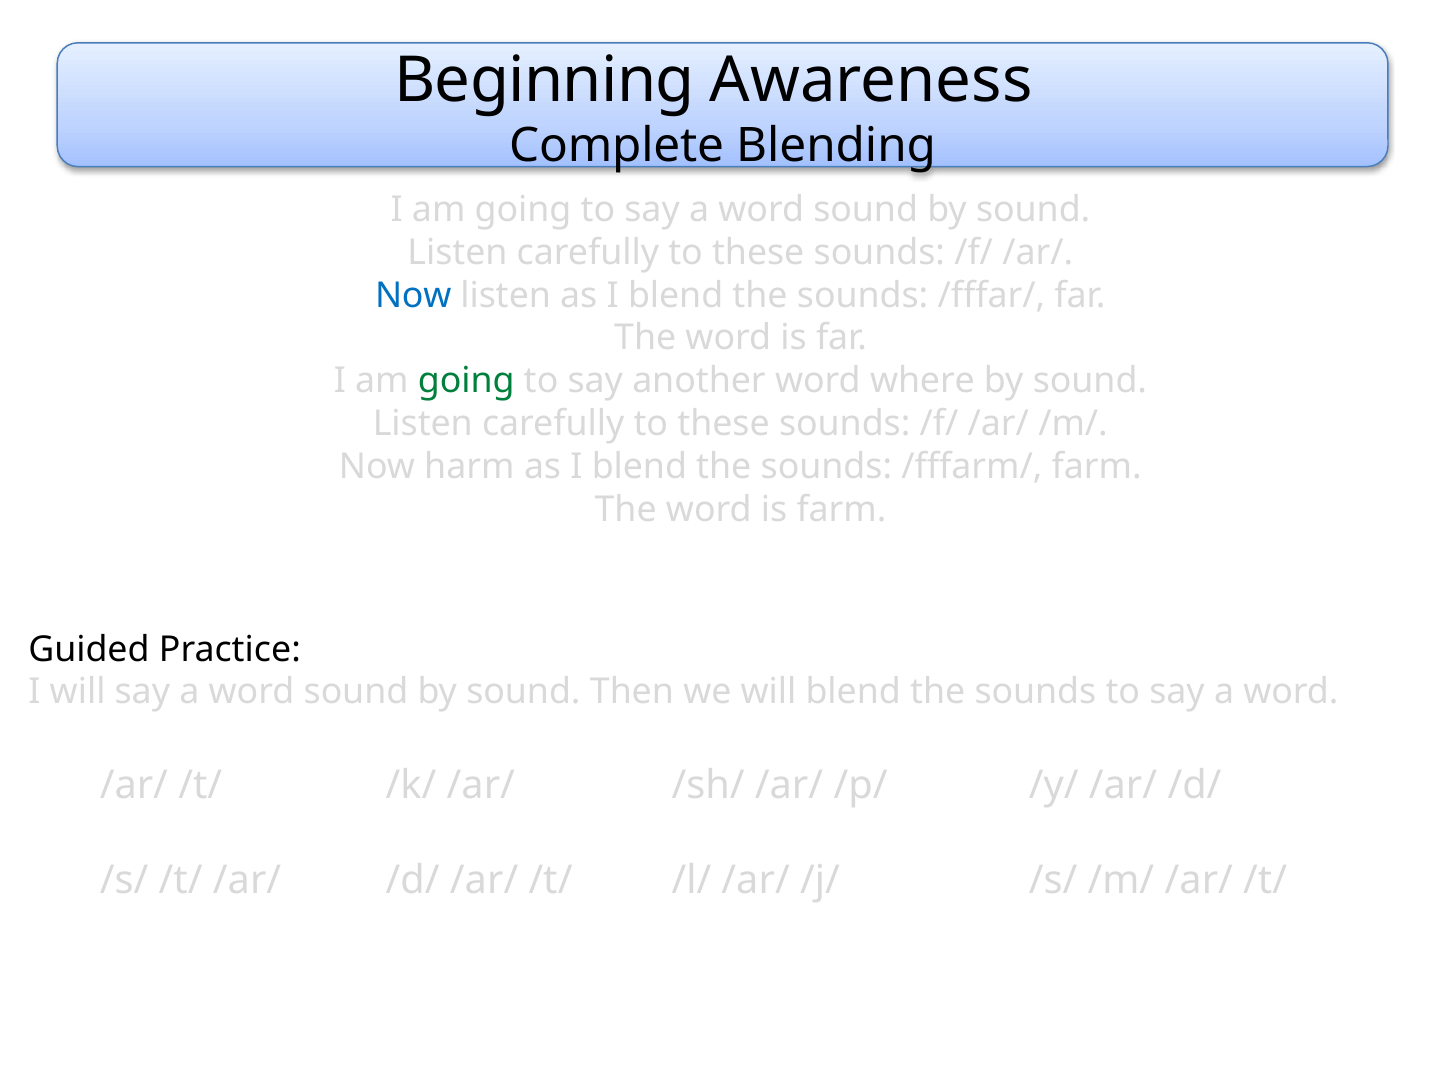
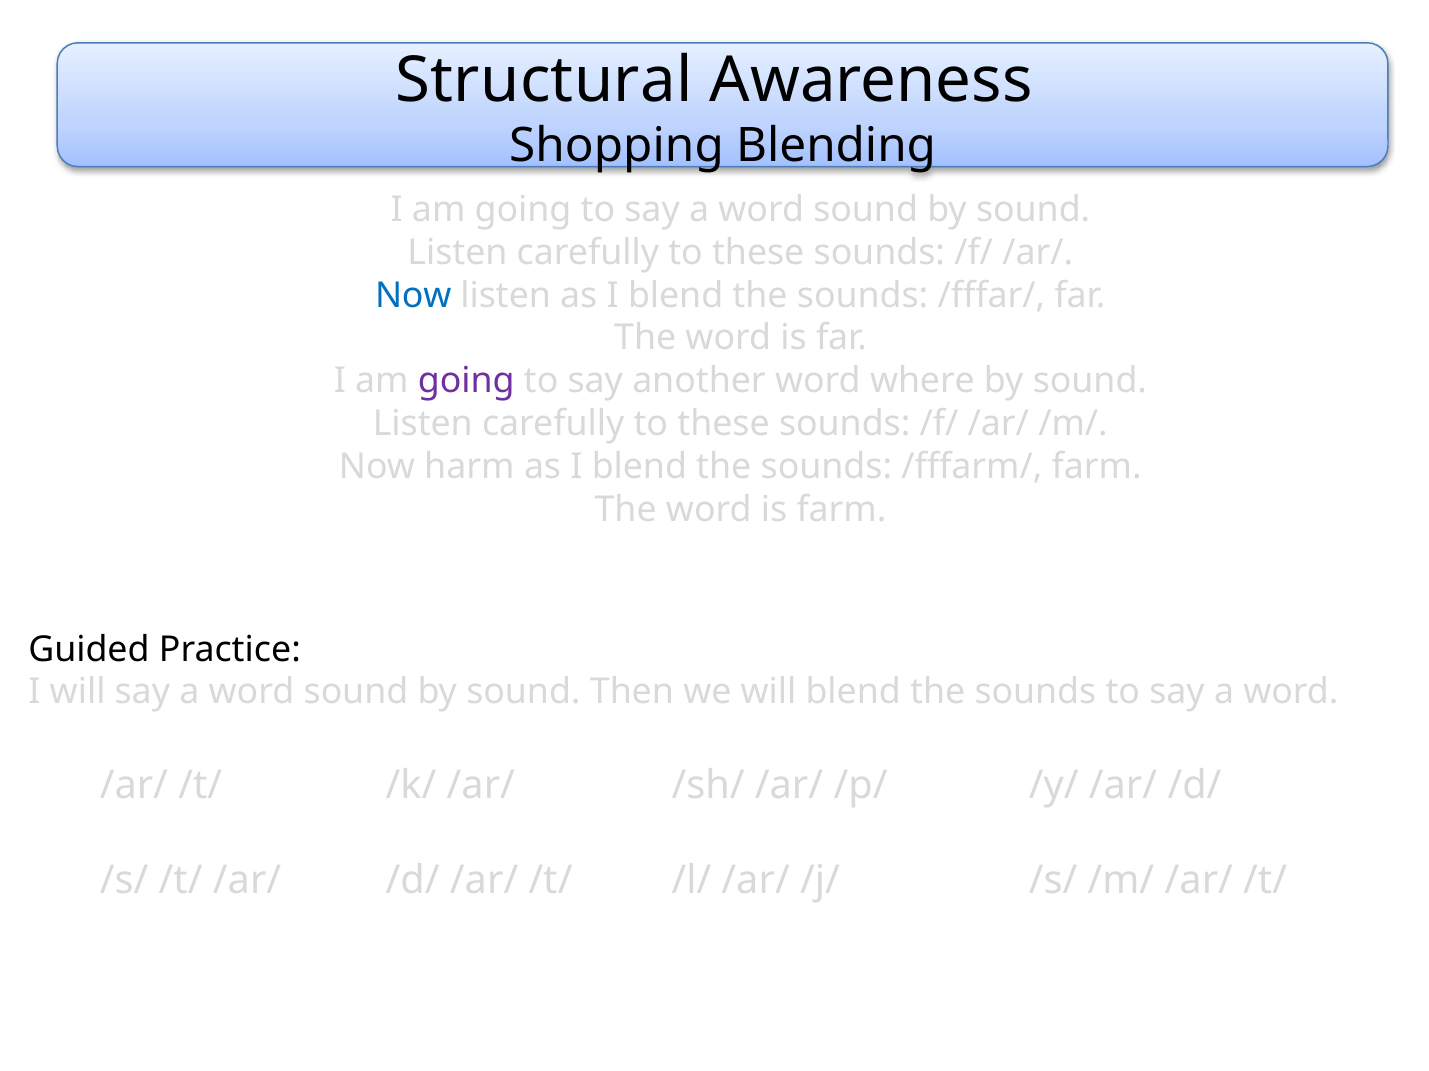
Beginning: Beginning -> Structural (544, 81)
Complete: Complete -> Shopping (616, 146)
going colour: green -> purple (466, 381)
